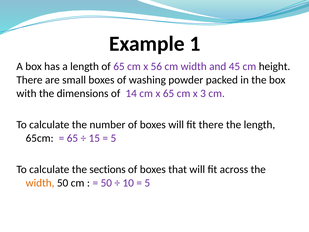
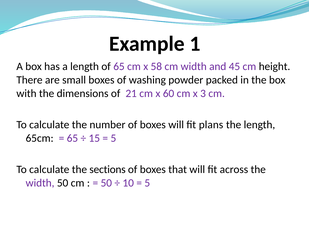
56: 56 -> 58 (156, 66)
14: 14 -> 21 (131, 93)
x 65: 65 -> 60 (169, 93)
fit there: there -> plans (211, 125)
width colour: orange -> purple (40, 183)
